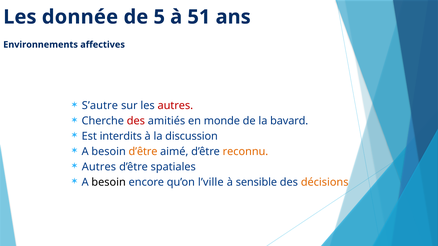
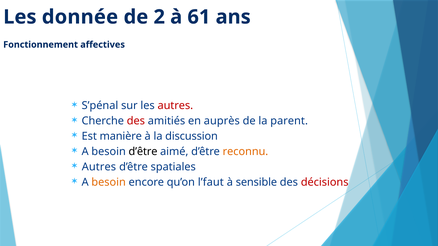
5: 5 -> 2 (159, 17)
51: 51 -> 61 (199, 17)
Environnements: Environnements -> Fonctionnement (41, 45)
S’autre: S’autre -> S’pénal (100, 106)
monde: monde -> auprès (222, 121)
bavard: bavard -> parent (289, 121)
interdits: interdits -> manière (121, 136)
d’être colour: orange -> black (143, 152)
besoin colour: black -> orange (109, 182)
l’ville: l’ville -> l’faut (211, 182)
décisions colour: orange -> red (325, 182)
